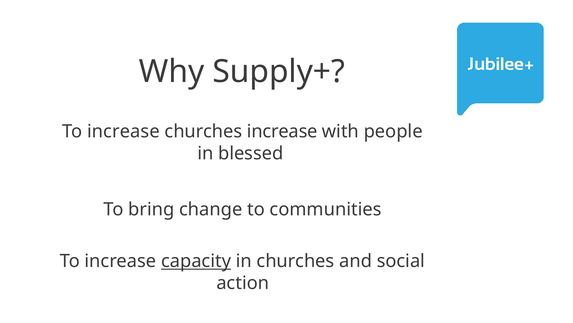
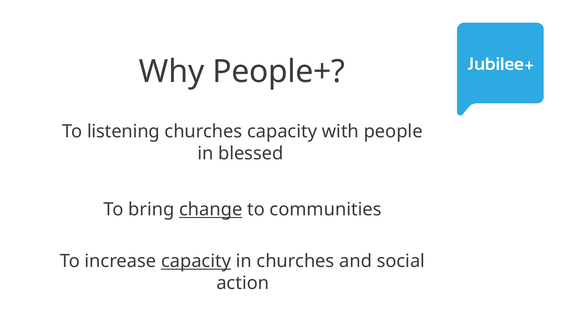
Supply+: Supply+ -> People+ (279, 71)
increase: increase -> listening (123, 131)
churches increase: increase -> capacity (282, 131)
change underline: none -> present (211, 209)
